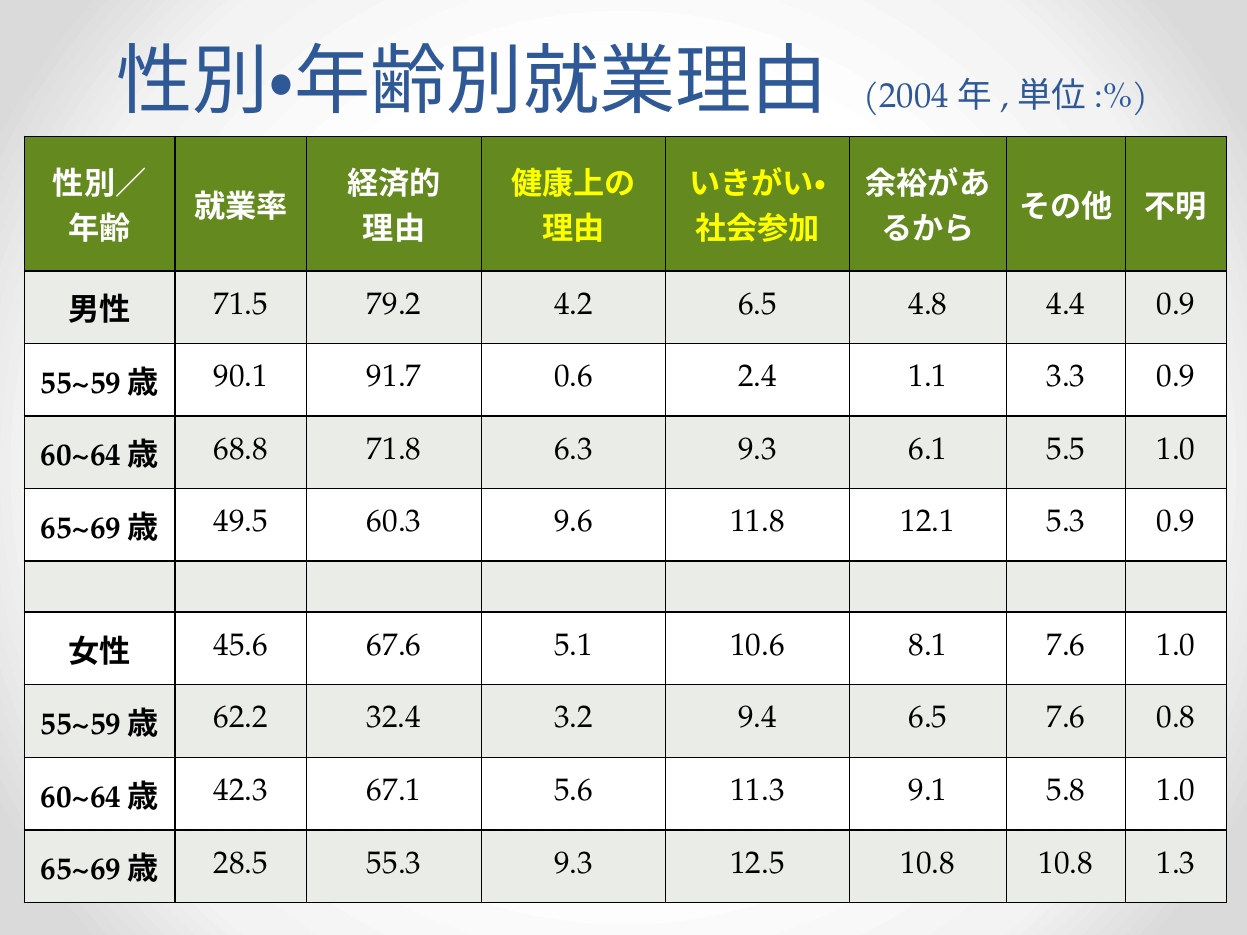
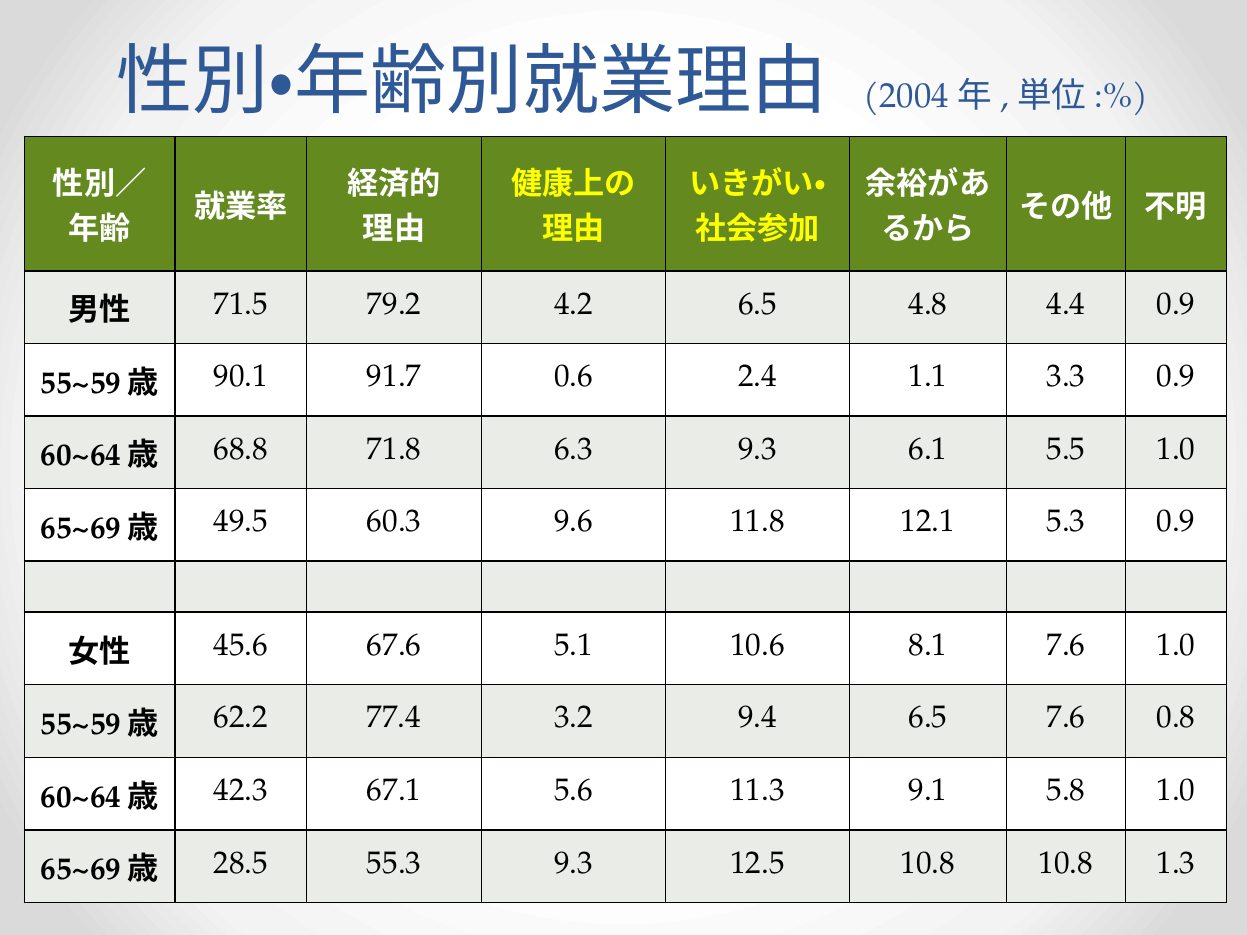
32.4: 32.4 -> 77.4 (394, 718)
